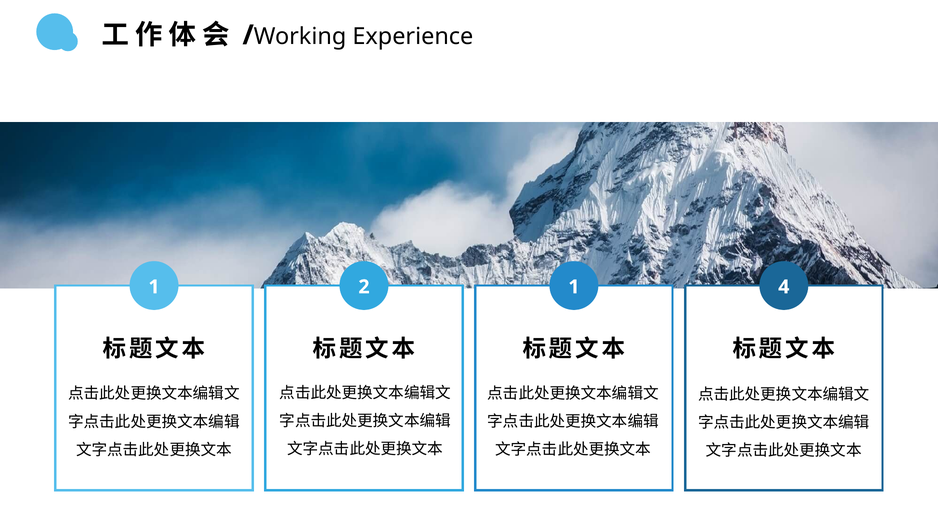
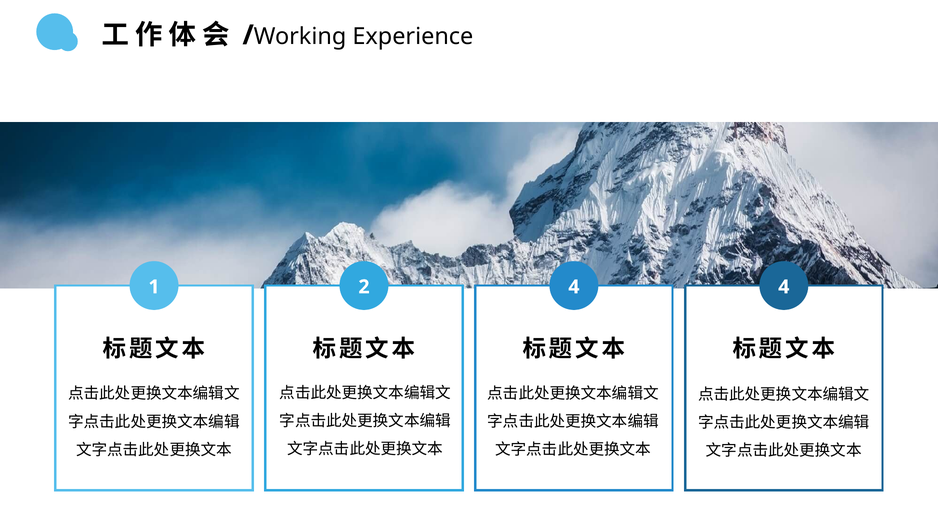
2 1: 1 -> 4 (574, 287)
